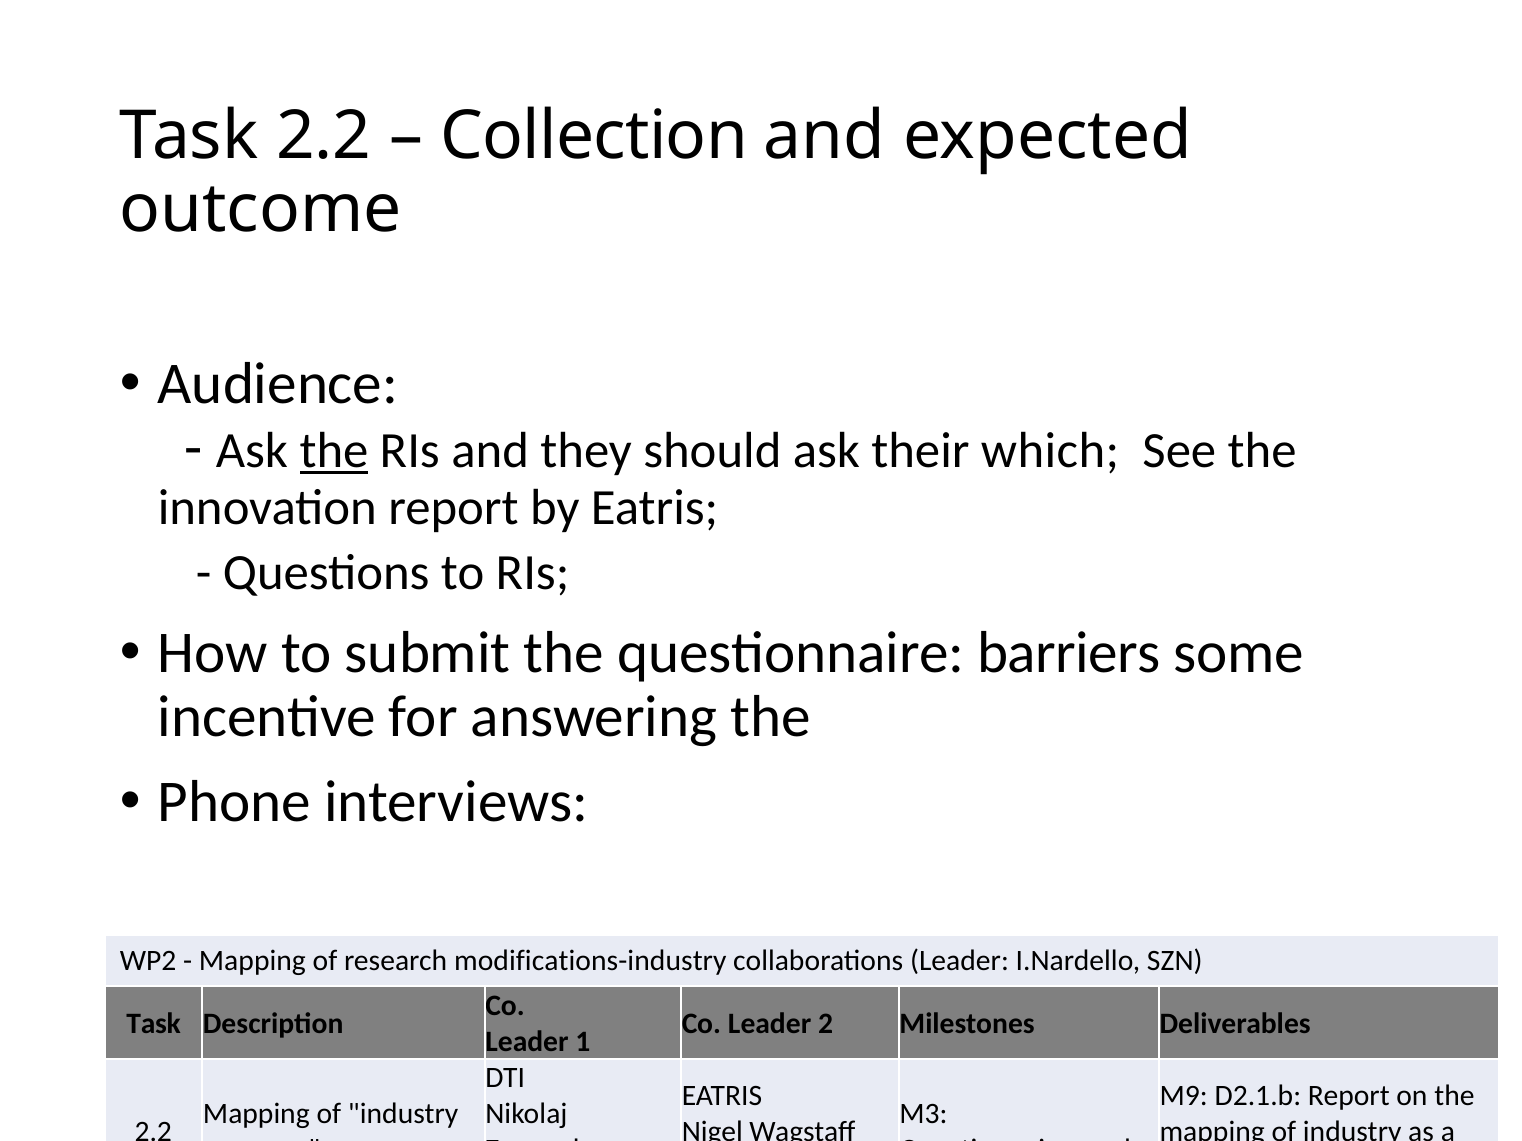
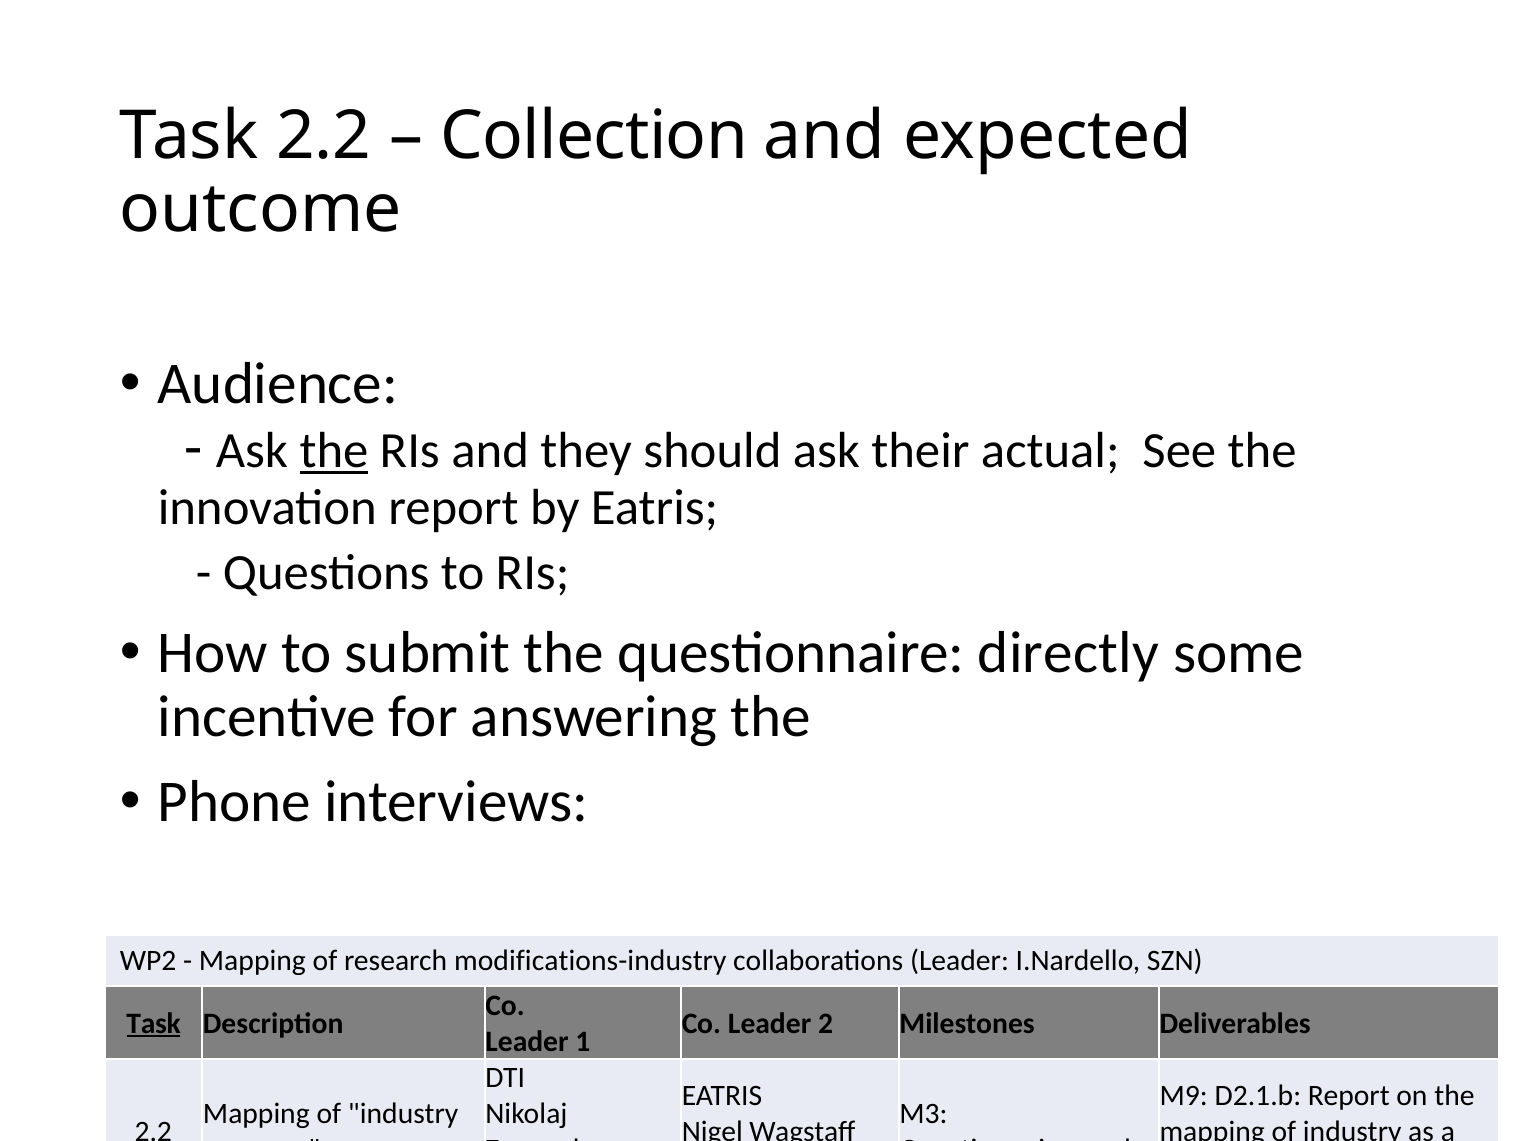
which: which -> actual (1050, 451)
barriers: barriers -> directly (1069, 654)
Task underline: none -> present (154, 1024)
